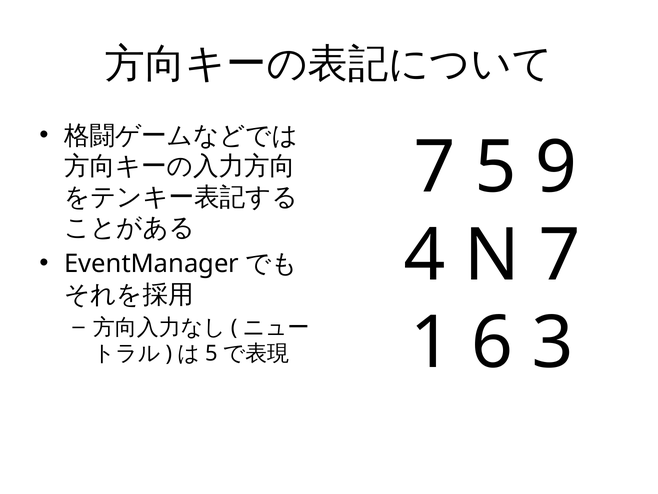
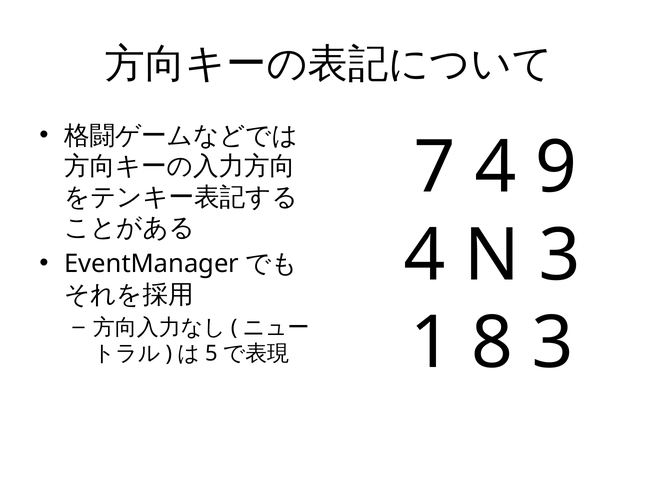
7 5: 5 -> 4 (496, 167)
N 7: 7 -> 3 (560, 255)
6: 6 -> 8 (492, 343)
